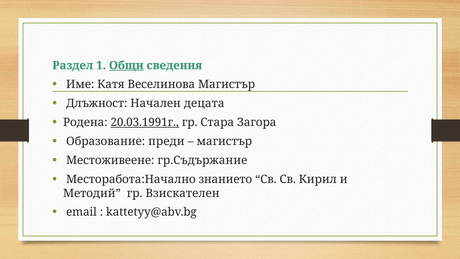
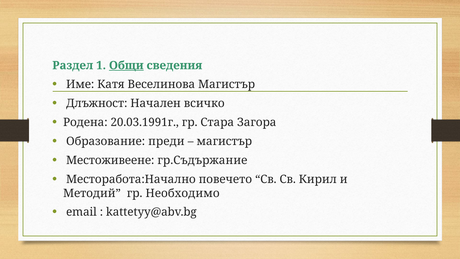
децата: децата -> всичко (204, 103)
20.03.1991г underline: present -> none (145, 122)
знанието: знанието -> повечето (225, 179)
Взискателен: Взискателен -> Необходимо (183, 193)
